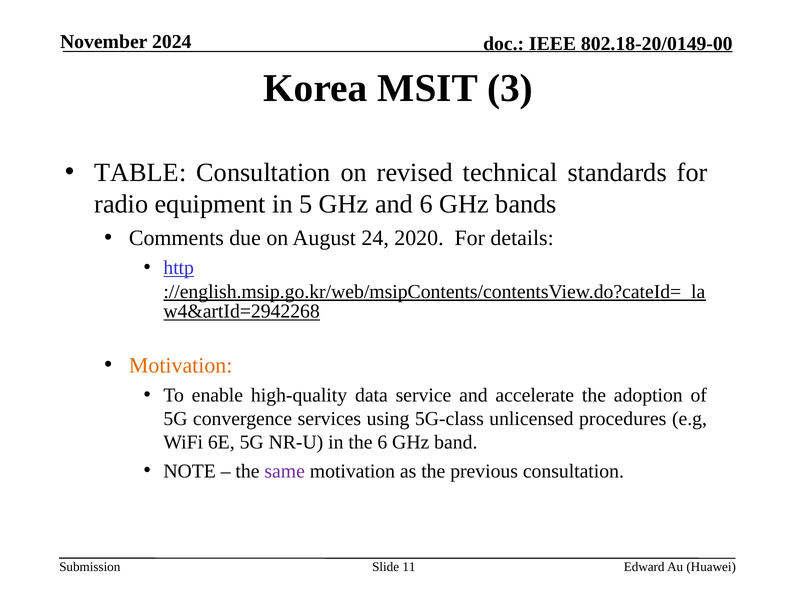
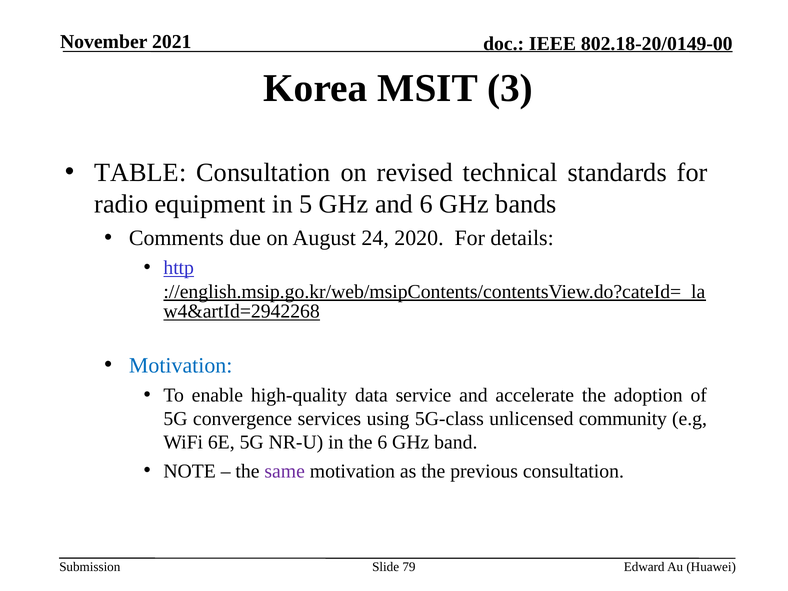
2024: 2024 -> 2021 (172, 42)
Motivation colour: orange -> blue (181, 365)
procedures: procedures -> community (623, 419)
11: 11 -> 79 (409, 567)
